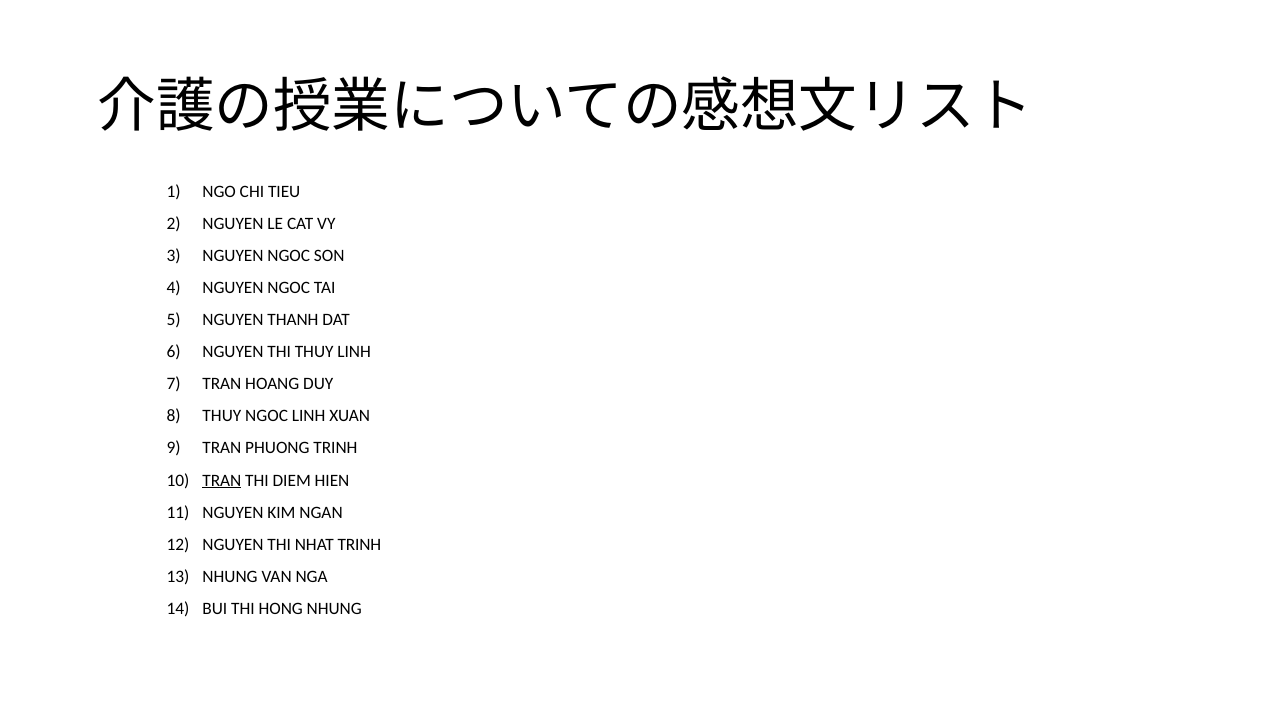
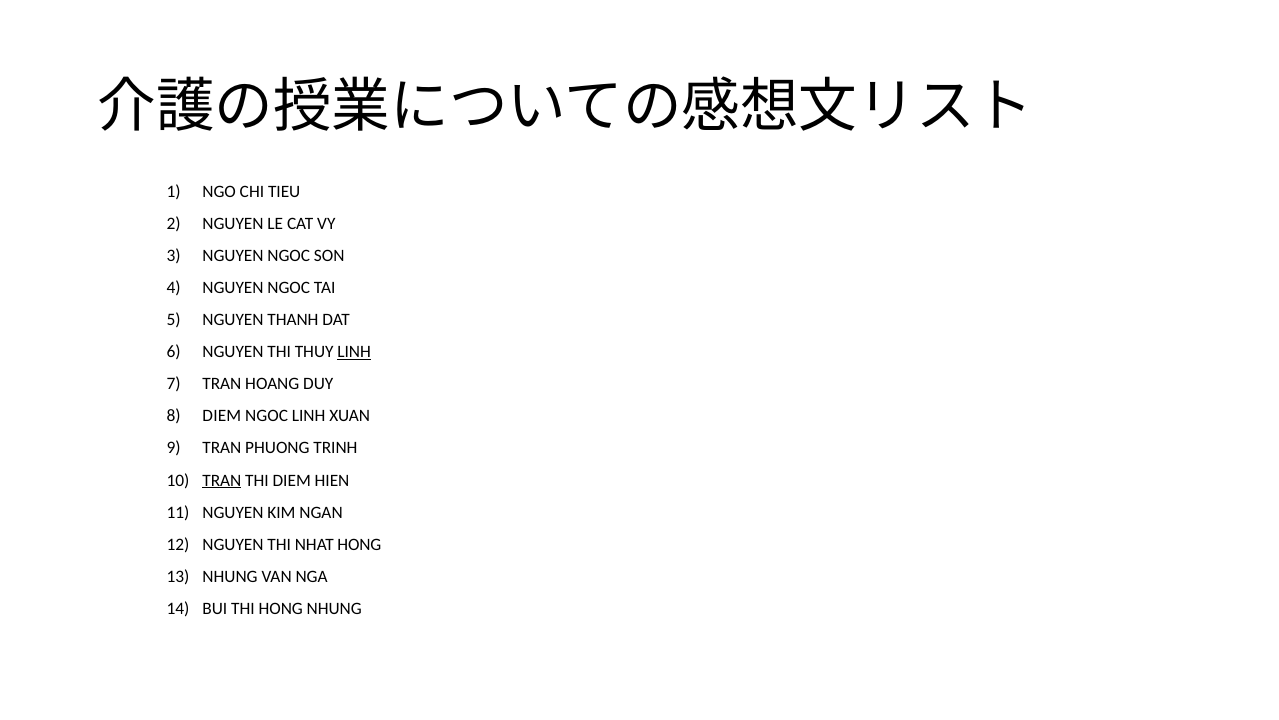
LINH underline: none -> present (354, 352)
THUY: THUY -> DIEM (222, 416)
NHAT TRINH: TRINH -> HONG (359, 544)
